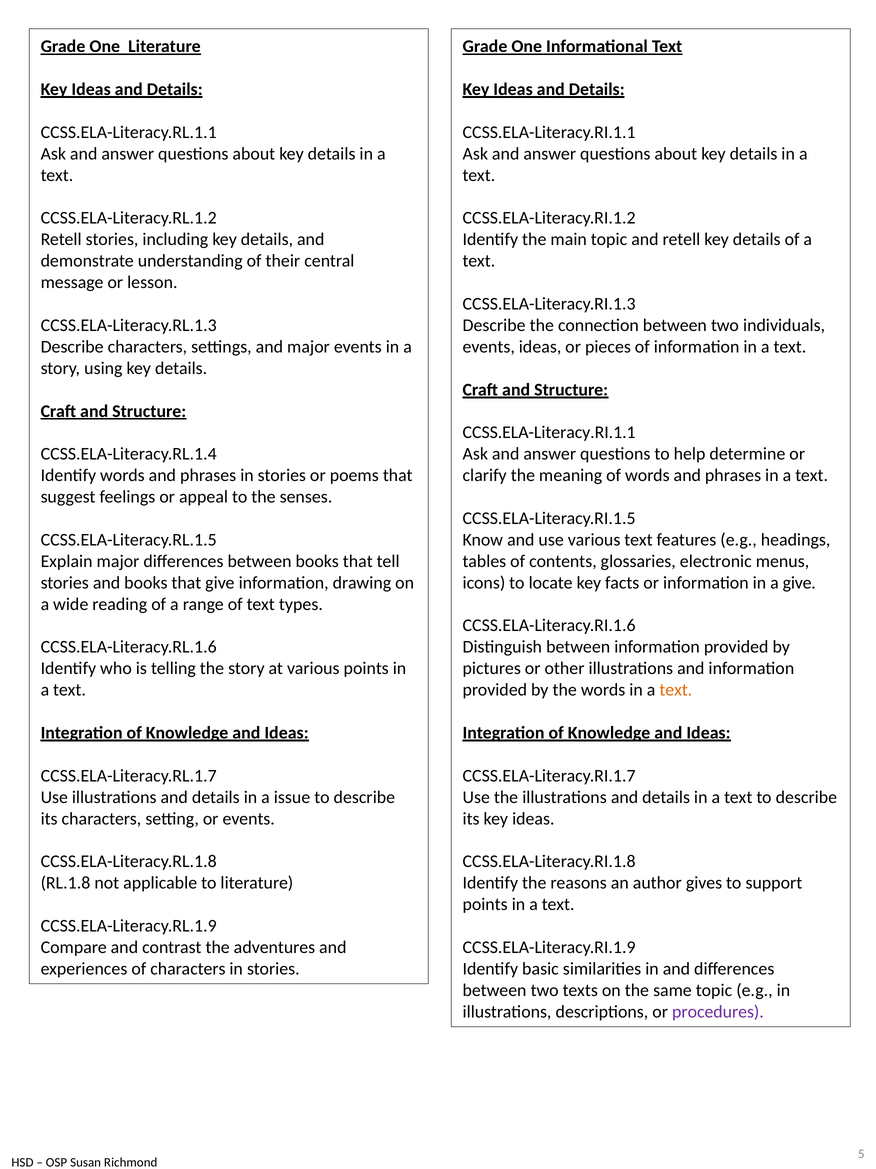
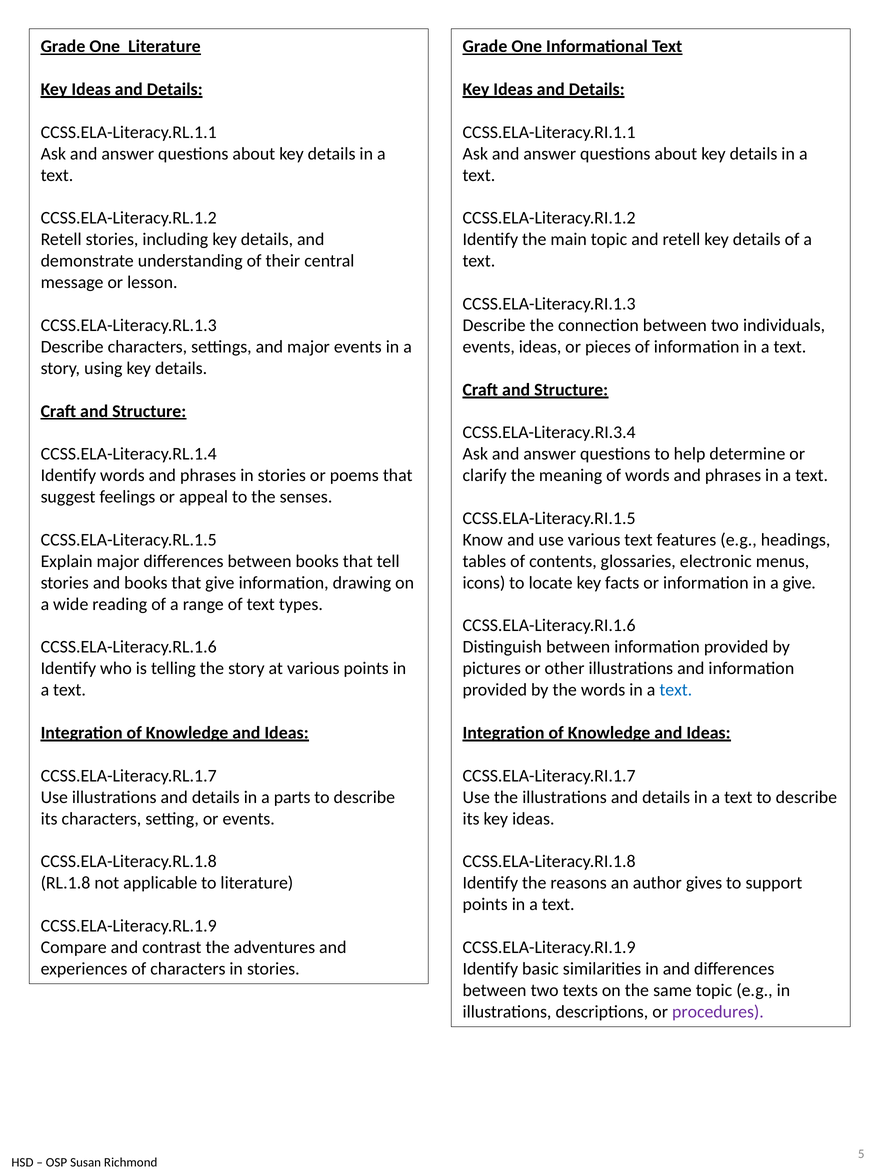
CCSS.ELA-Literacy.RI.1.1: CCSS.ELA-Literacy.RI.1.1 -> CCSS.ELA-Literacy.RI.3.4 (549, 432)
text colour: orange -> blue (676, 689)
issue: issue -> parts (292, 796)
